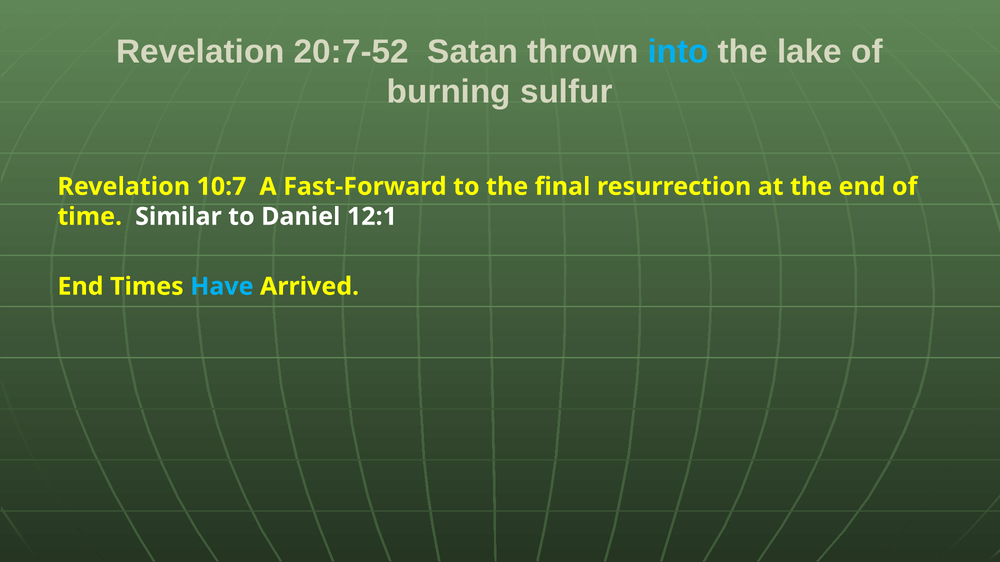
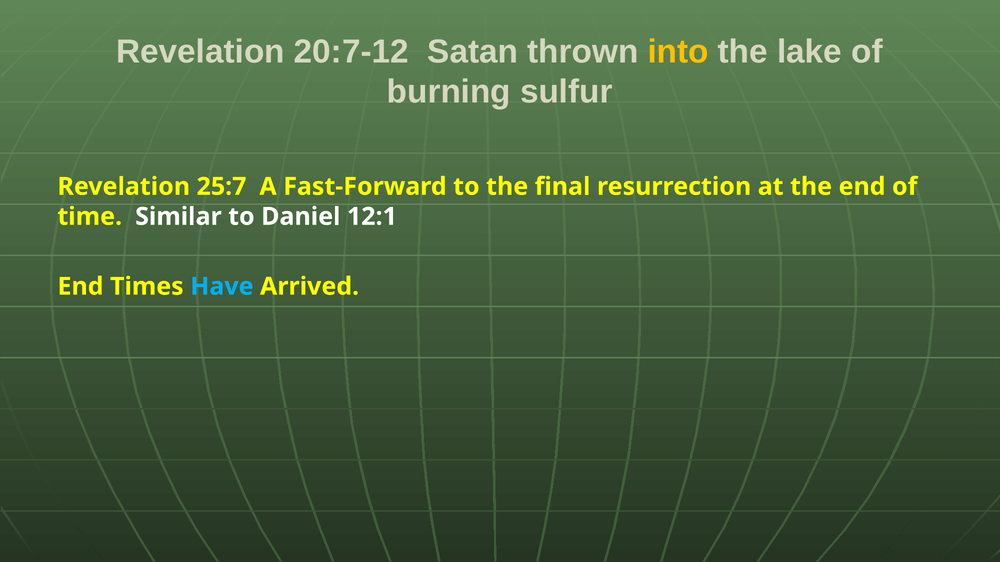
20:7-52: 20:7-52 -> 20:7-12 (351, 52)
into colour: light blue -> yellow (678, 52)
10:7: 10:7 -> 25:7 (222, 187)
